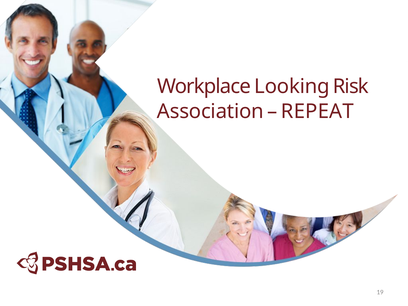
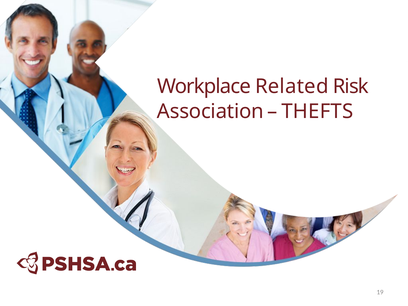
Looking: Looking -> Related (292, 86)
REPEAT: REPEAT -> THEFTS (317, 111)
